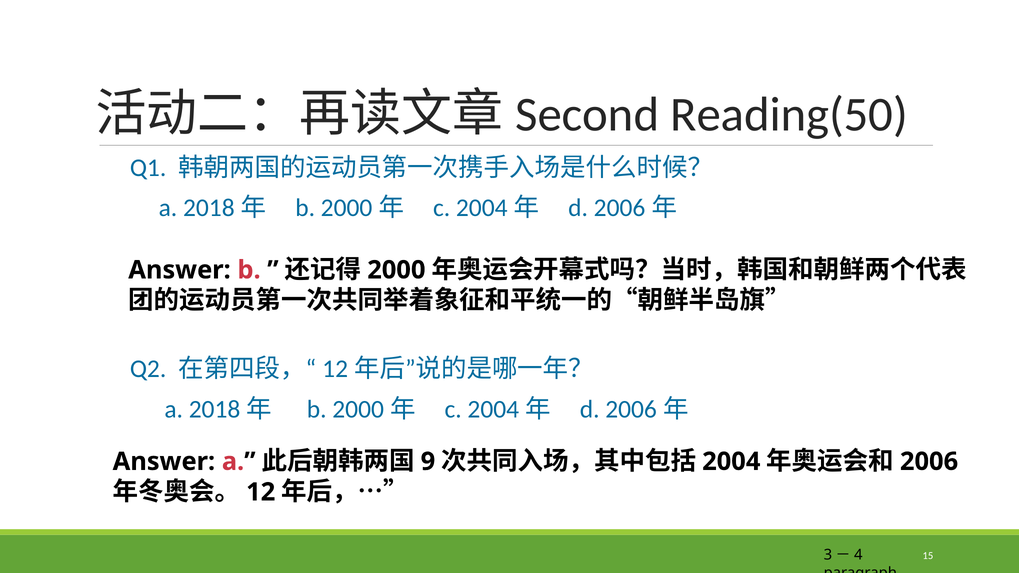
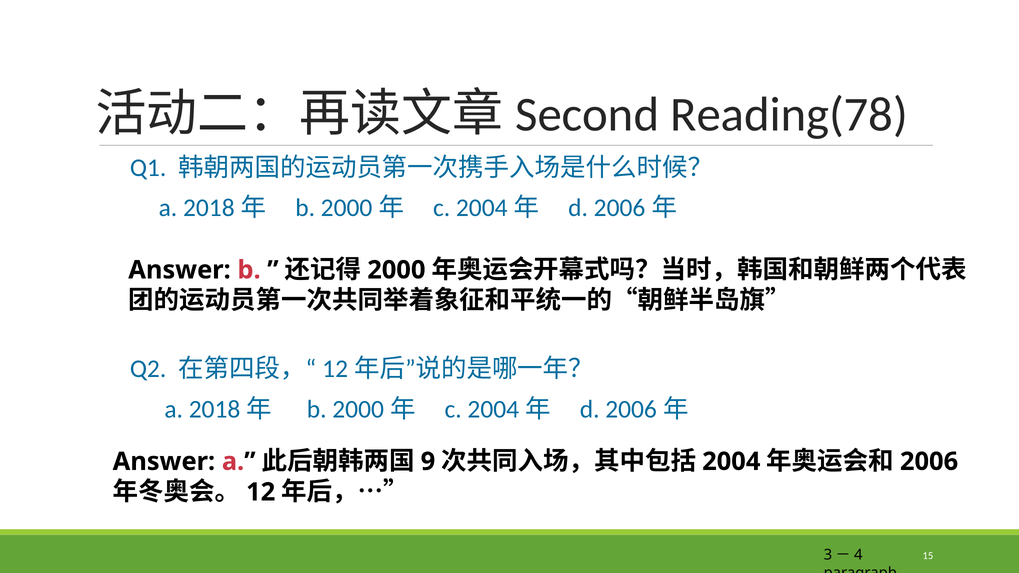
Reading(50: Reading(50 -> Reading(78 (789, 115)
